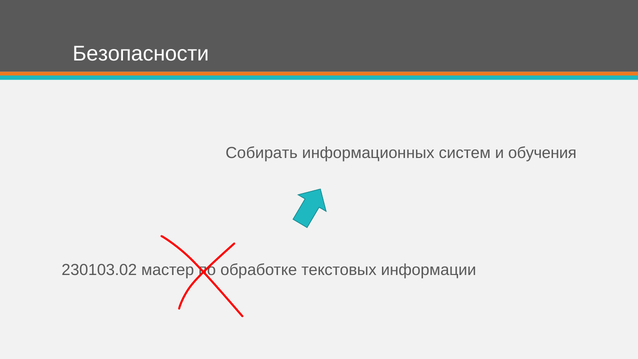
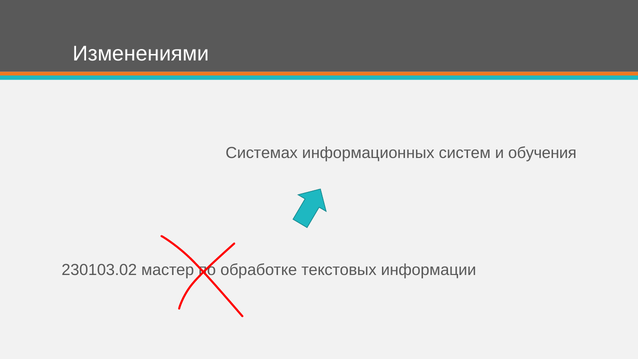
Безопасности: Безопасности -> Изменениями (141, 54)
Собирать: Собирать -> Системах (262, 153)
